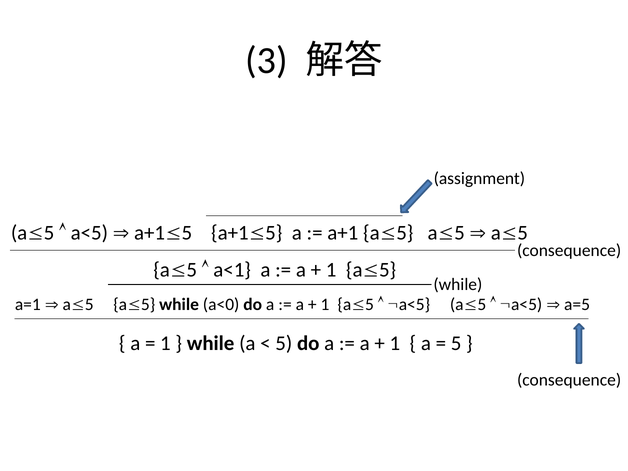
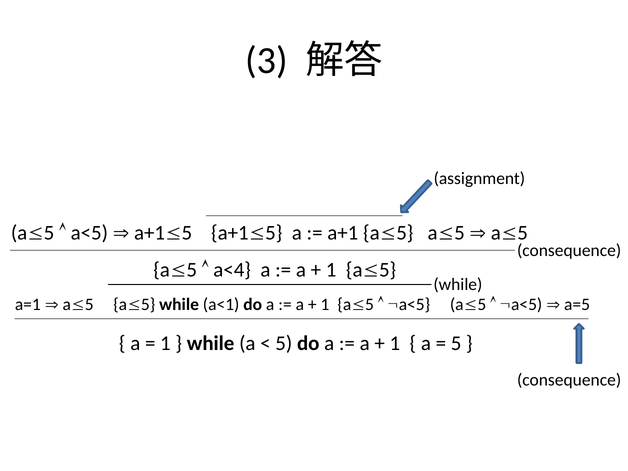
a<1: a<1 -> a<4 (232, 270)
a<0: a<0 -> a<1 (221, 304)
